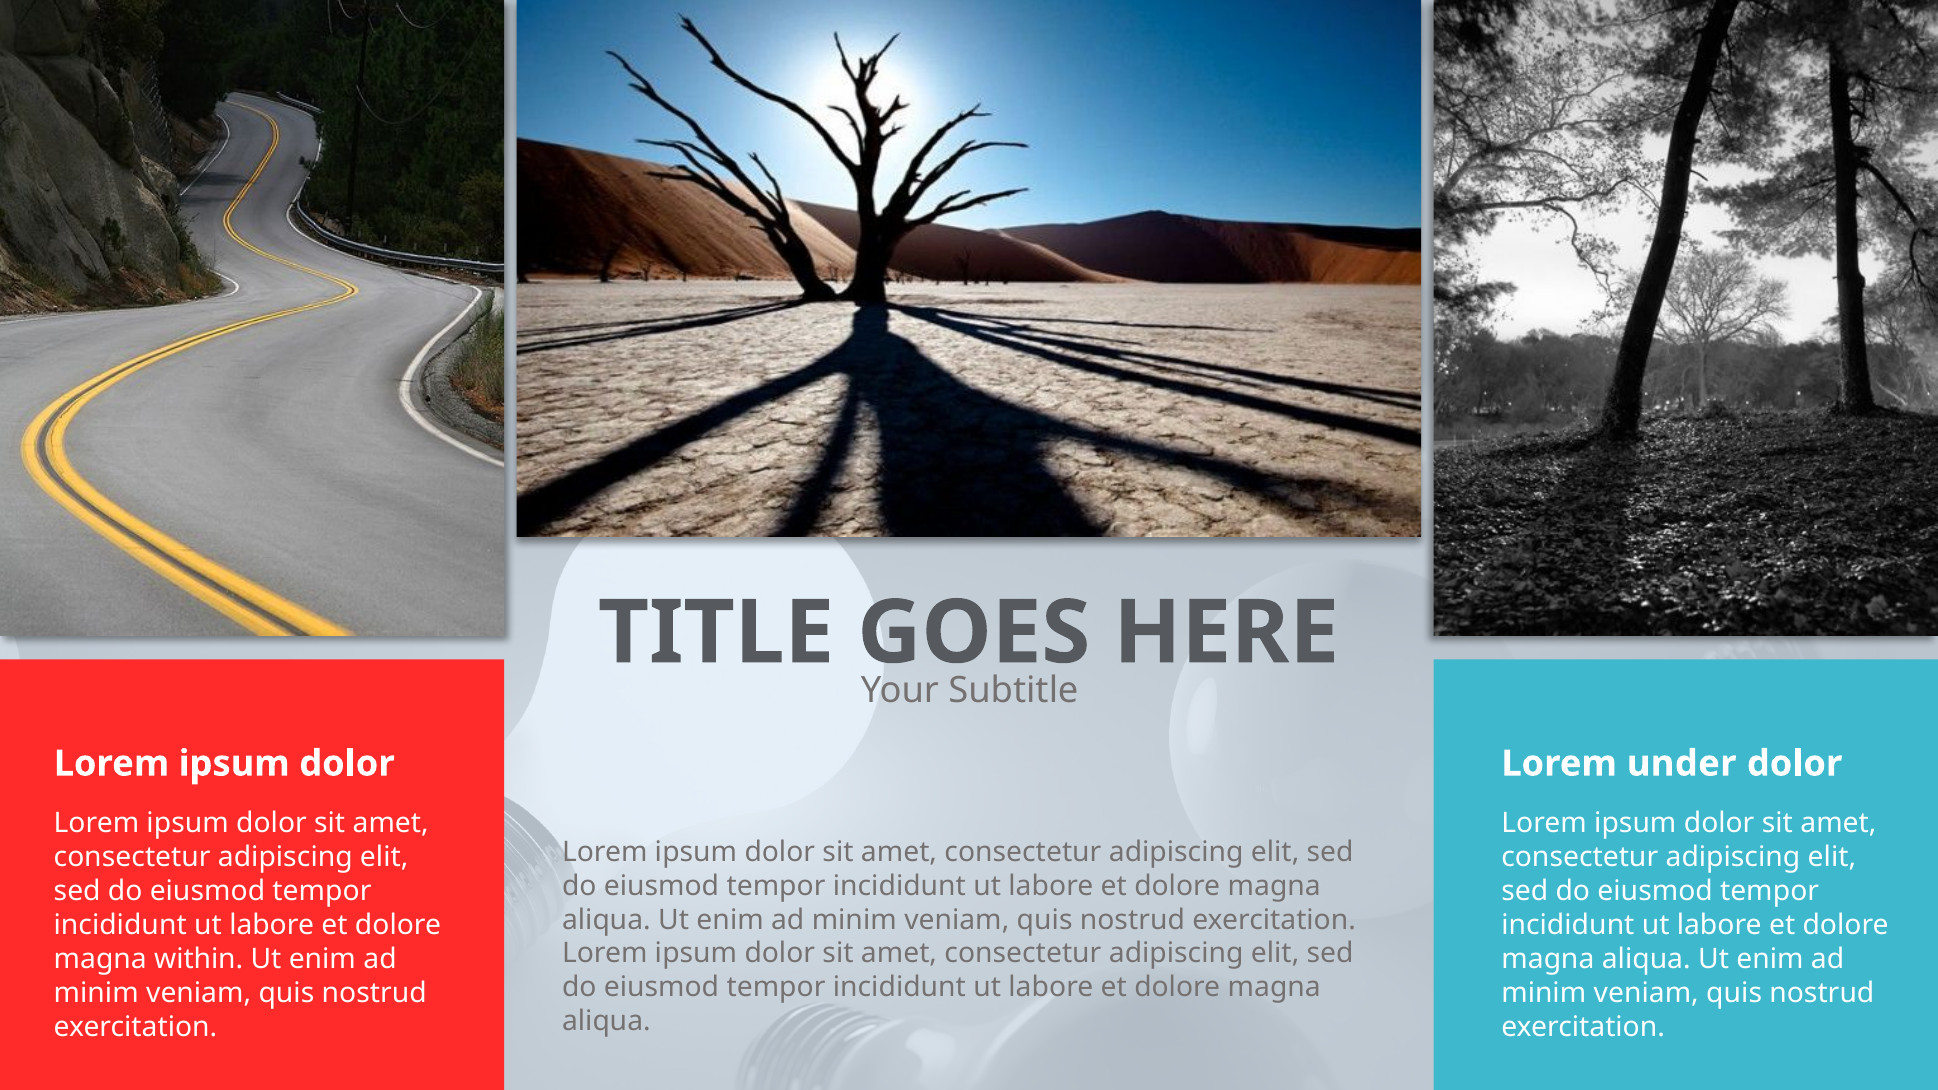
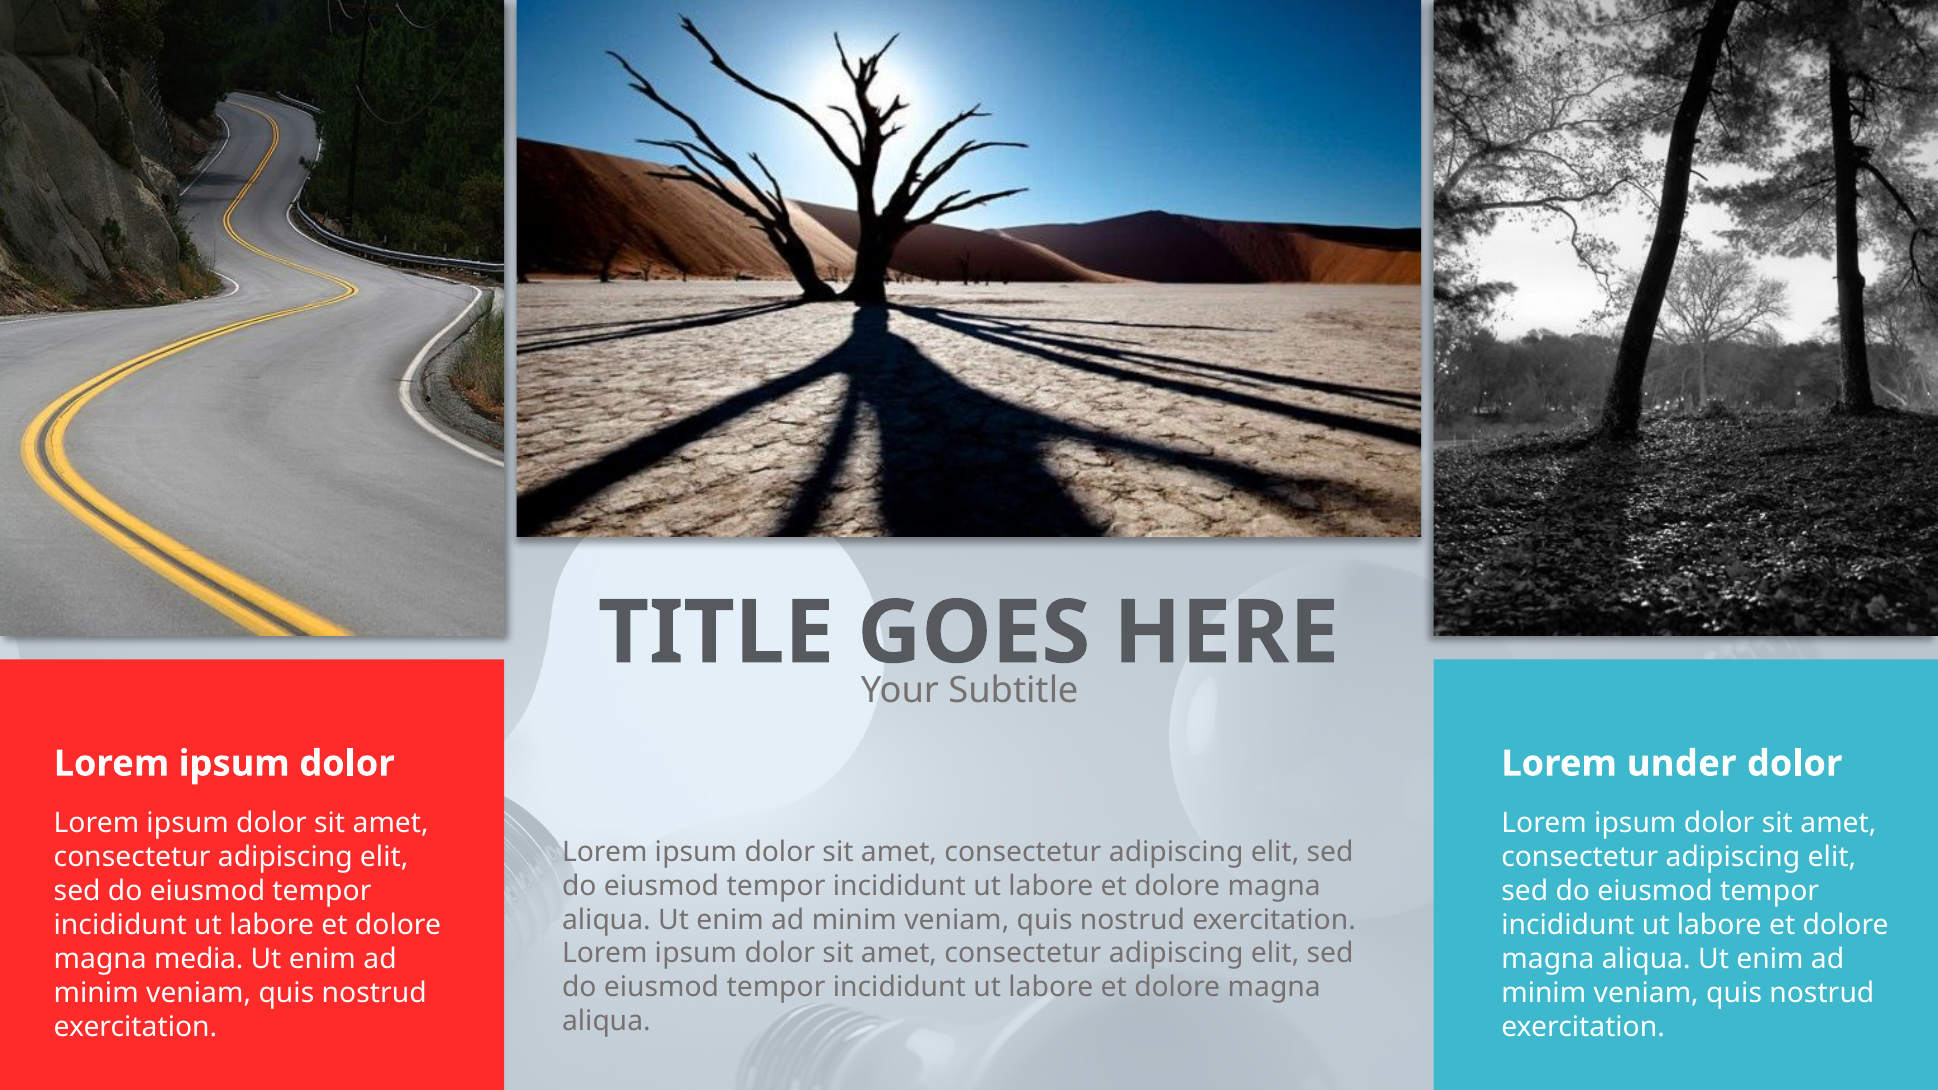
within: within -> media (199, 959)
